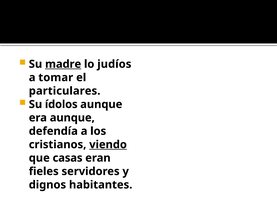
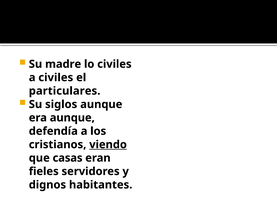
madre underline: present -> none (63, 64)
lo judíos: judíos -> civiles (114, 64)
a tomar: tomar -> civiles (56, 77)
ídolos: ídolos -> siglos (61, 104)
